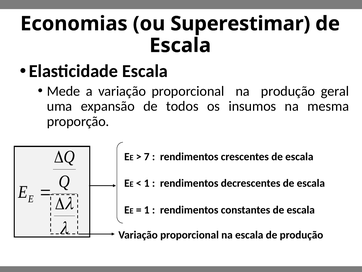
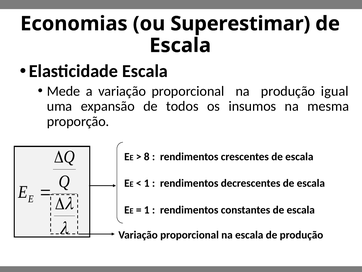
geral: geral -> igual (335, 91)
7: 7 -> 8 (147, 156)
